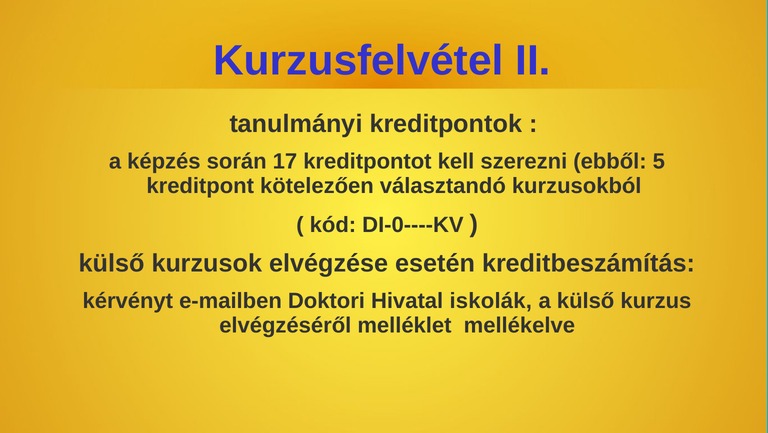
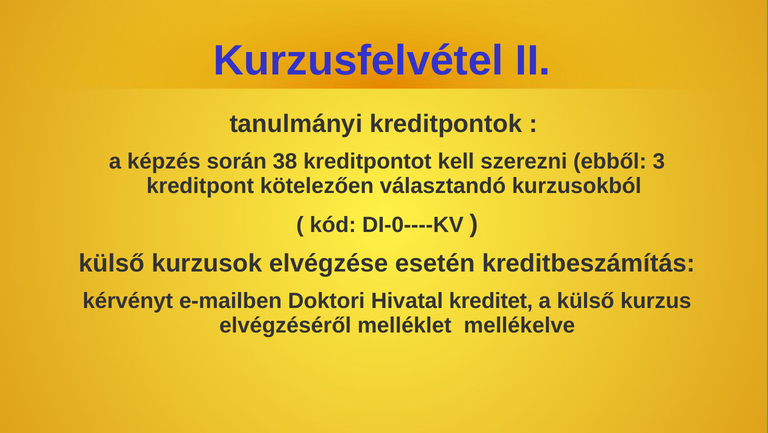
17: 17 -> 38 (285, 162)
5: 5 -> 3 (659, 162)
iskolák: iskolák -> kreditet (491, 301)
